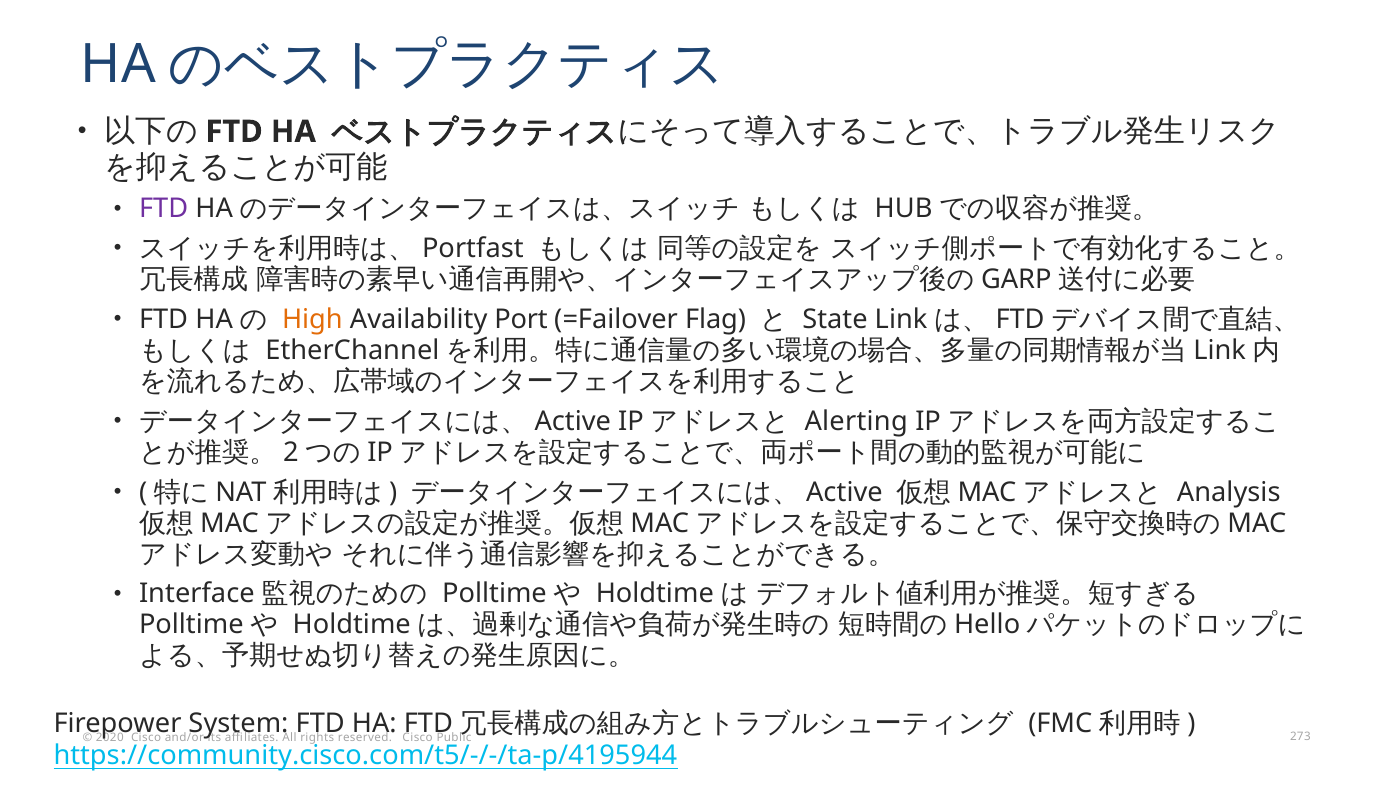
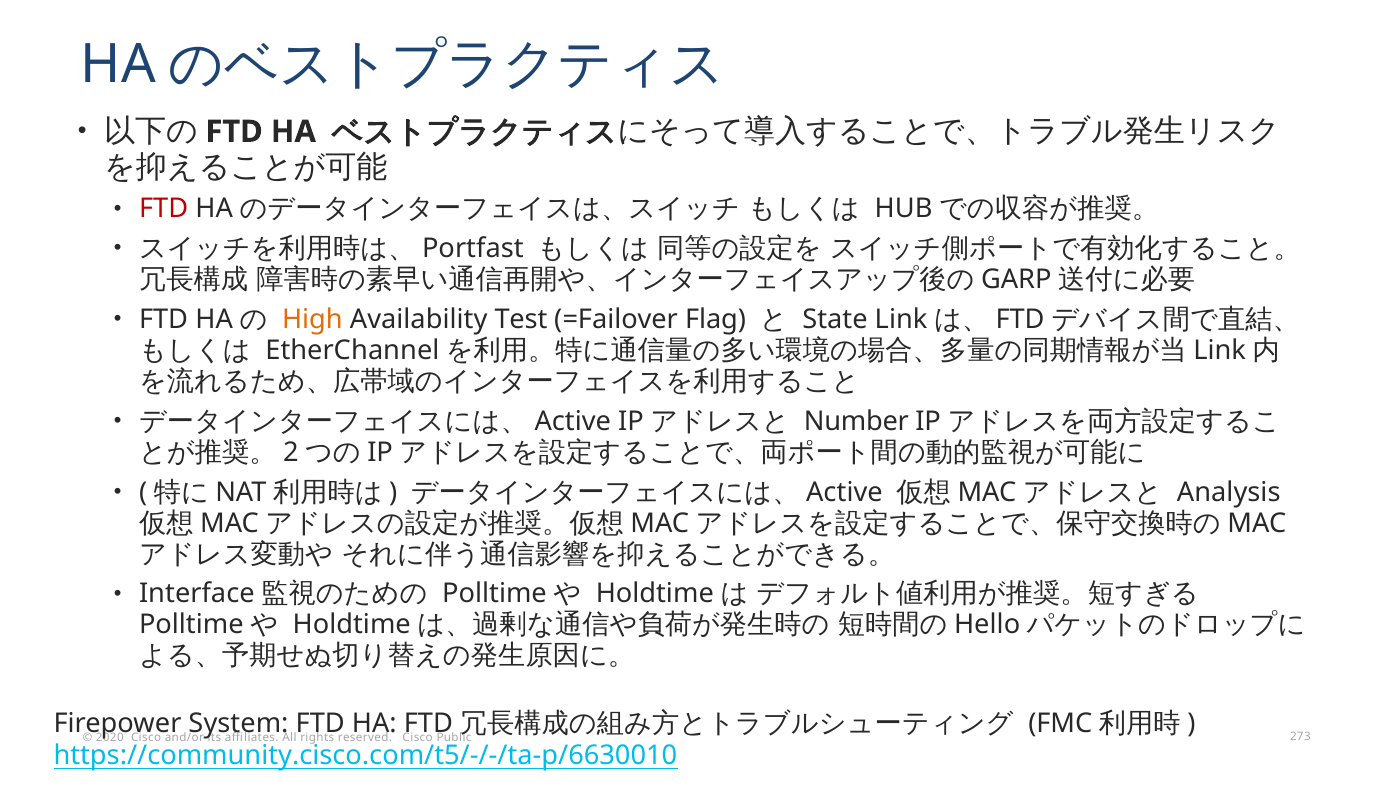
FTD colour: purple -> red (164, 209)
Port: Port -> Test (521, 320)
Alerting: Alerting -> Number (856, 421)
https://community.cisco.com/t5/-/-/ta-p/4195944: https://community.cisco.com/t5/-/-/ta-p/4195944 -> https://community.cisco.com/t5/-/-/ta-p/6630010 (365, 756)
